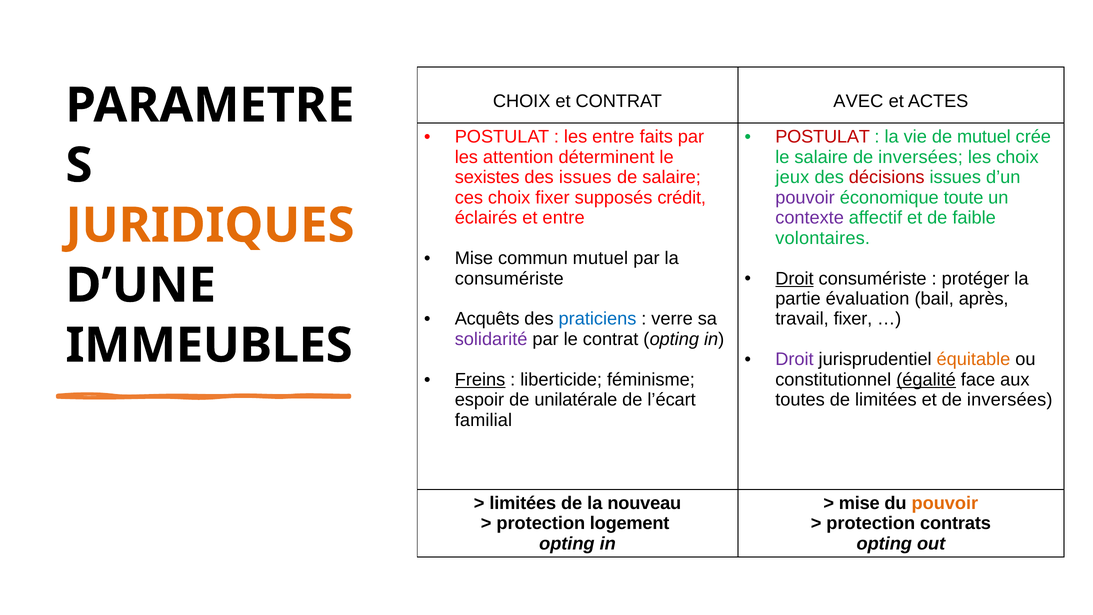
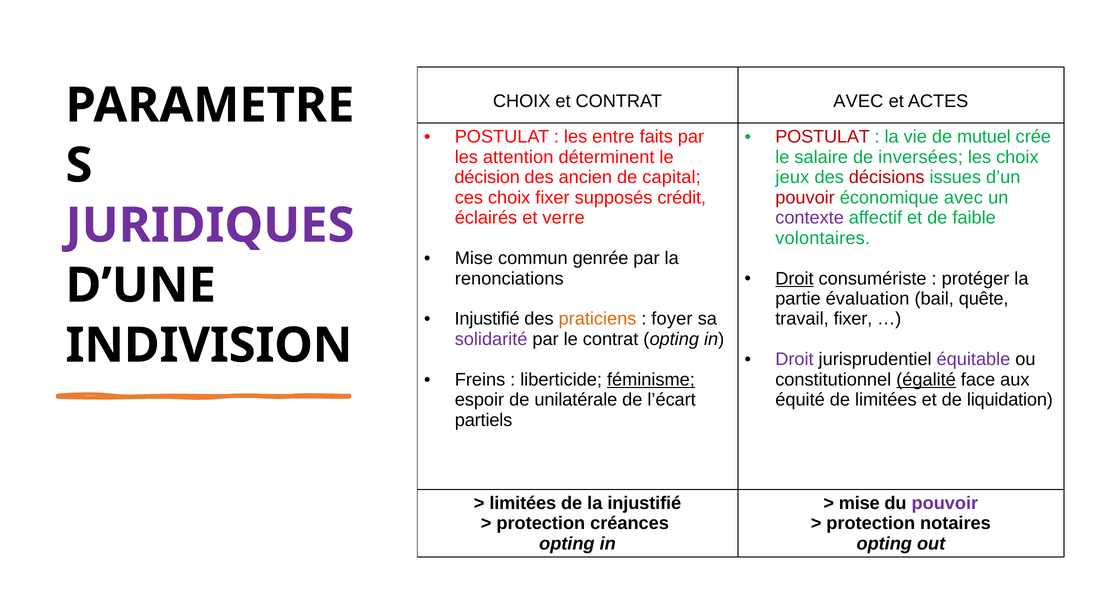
sexistes: sexistes -> décision (487, 177)
des issues: issues -> ancien (585, 177)
de salaire: salaire -> capital (672, 177)
pouvoir colour: purple -> red (805, 197)
économique toute: toute -> avec (963, 197)
et entre: entre -> verre (564, 218)
JURIDIQUES colour: orange -> purple (210, 225)
commun mutuel: mutuel -> genrée (601, 258)
consumériste: consumériste -> renonciations (509, 278)
après: après -> quête (984, 299)
Acquêts: Acquêts -> Injustifié (487, 319)
praticiens colour: blue -> orange (597, 319)
verre: verre -> foyer (672, 319)
IMMEUBLES: IMMEUBLES -> INDIVISION (209, 345)
équitable colour: orange -> purple (973, 359)
Freins underline: present -> none (480, 380)
féminisme underline: none -> present (651, 380)
toutes: toutes -> équité (800, 400)
et de inversées: inversées -> liquidation (1010, 400)
familial: familial -> partiels (484, 420)
la nouveau: nouveau -> injustifié (644, 503)
pouvoir colour: orange -> purple (945, 503)
logement: logement -> créances (630, 523)
contrats: contrats -> notaires (955, 523)
